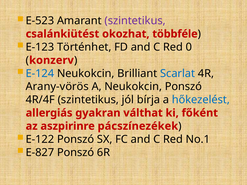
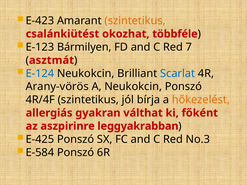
E-523: E-523 -> E-423 (40, 21)
szintetikus colour: purple -> orange (135, 21)
Történhet: Történhet -> Bármilyen (84, 47)
0: 0 -> 7 (189, 47)
konzerv: konzerv -> asztmát (51, 60)
hőkezelést colour: blue -> orange (201, 100)
pácszínezékek: pácszínezékek -> leggyakrabban (138, 126)
E-122: E-122 -> E-425 (40, 139)
No.1: No.1 -> No.3 (198, 139)
E-827: E-827 -> E-584 (40, 153)
